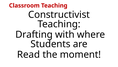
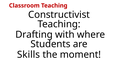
Read: Read -> Skills (29, 54)
